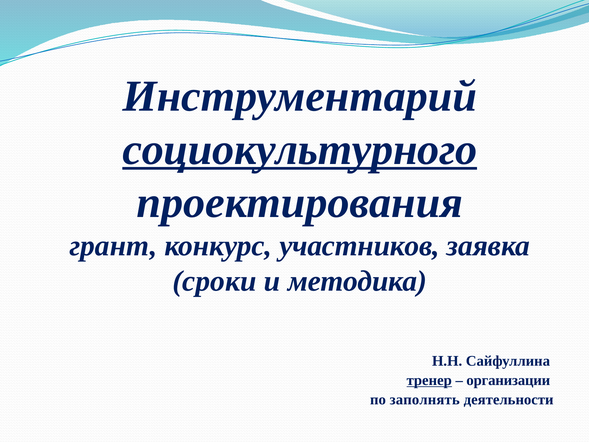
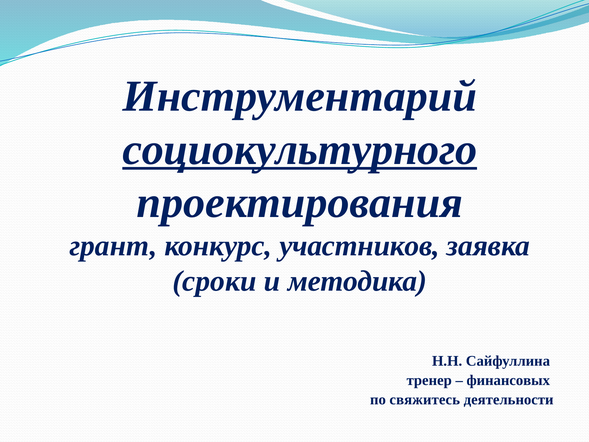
тренер underline: present -> none (429, 380)
организации: организации -> финансовых (508, 380)
заполнять: заполнять -> свяжитесь (425, 400)
